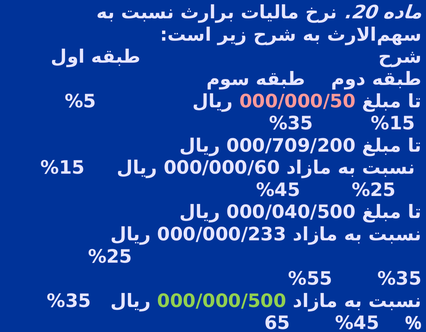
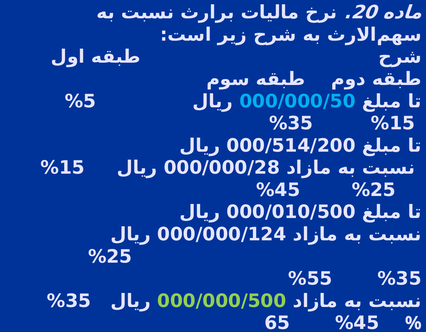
000/000/50 colour: pink -> light blue (297, 101)
000/709/200: 000/709/200 -> 000/514/200 (291, 146)
000/000/60: 000/000/60 -> 000/000/28 (222, 168)
000/040/500: 000/040/500 -> 000/010/500 (291, 212)
000/000/233: 000/000/233 -> 000/000/124 (222, 234)
